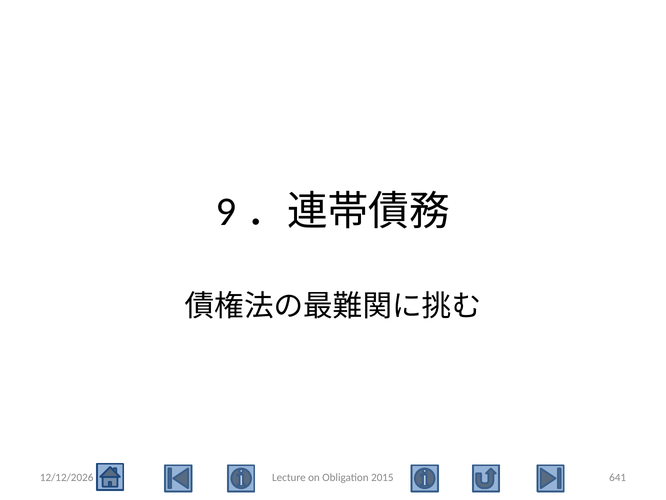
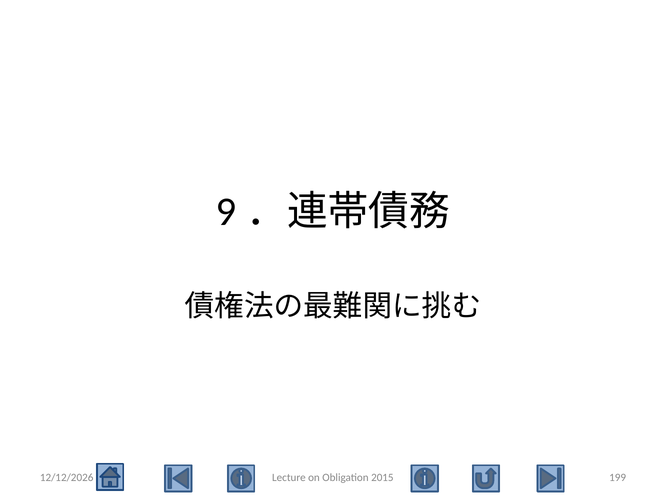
641: 641 -> 199 (618, 477)
